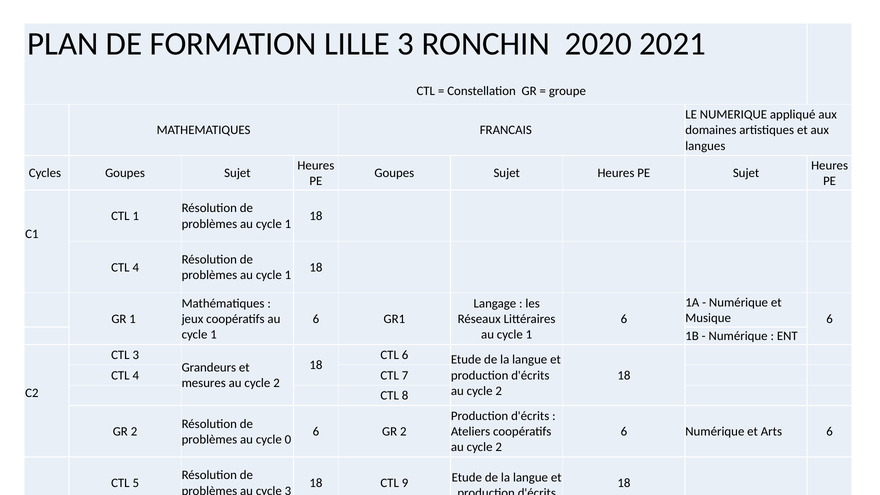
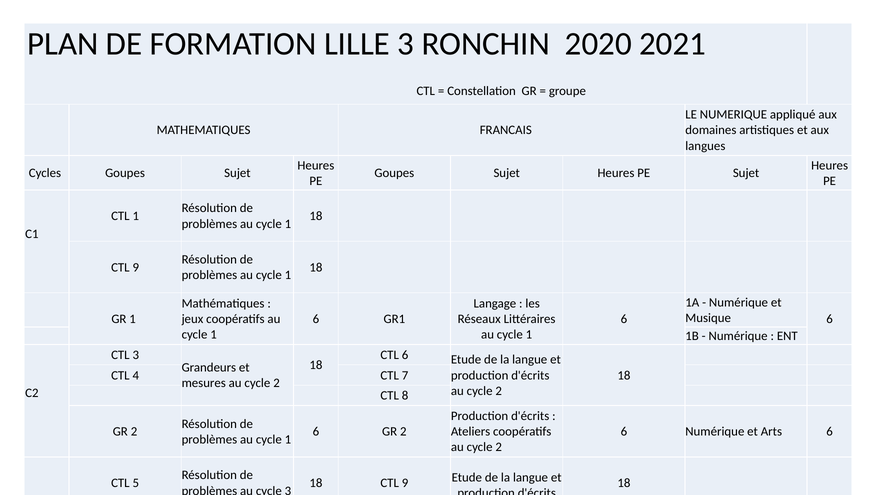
4: 4 -> 9 (136, 267)
0: 0 -> 1 (288, 439)
